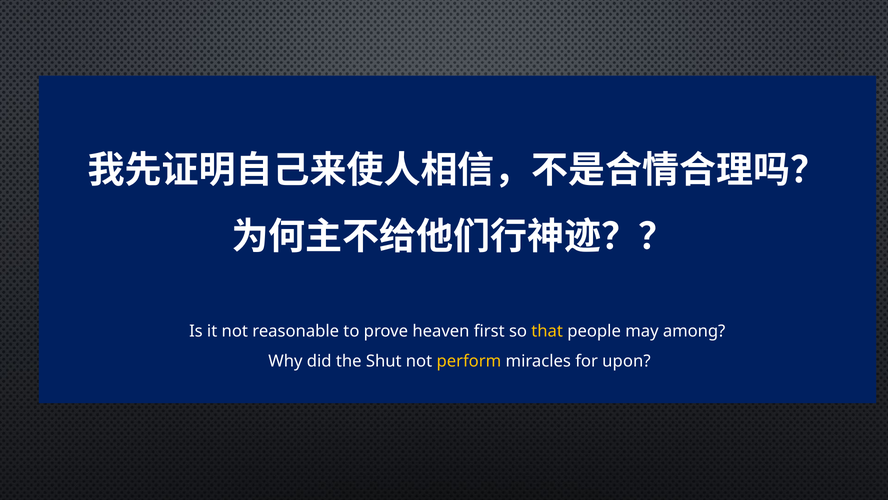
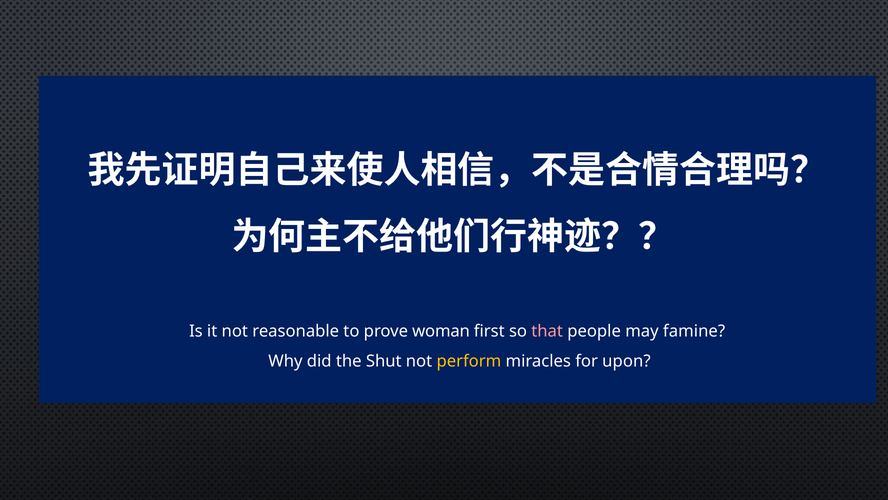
heaven: heaven -> woman (441, 331)
that colour: yellow -> pink (547, 331)
among: among -> famine (694, 331)
